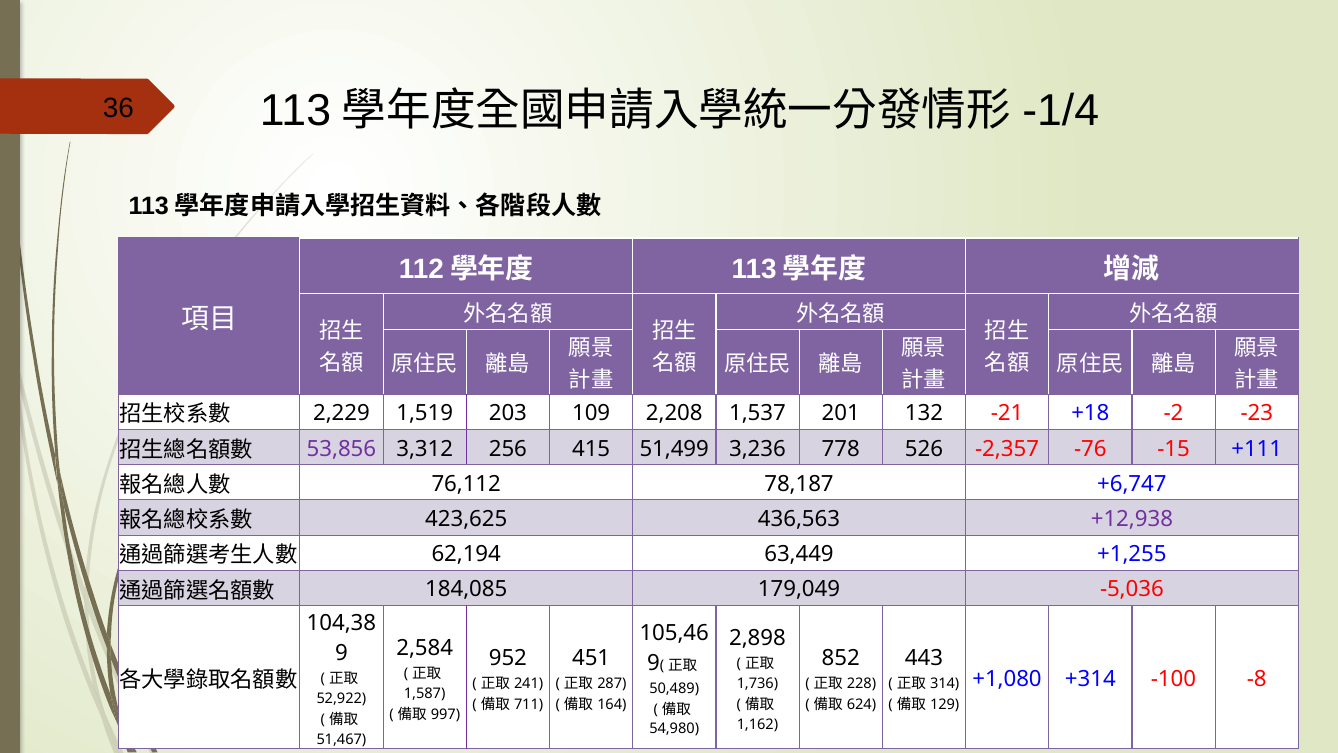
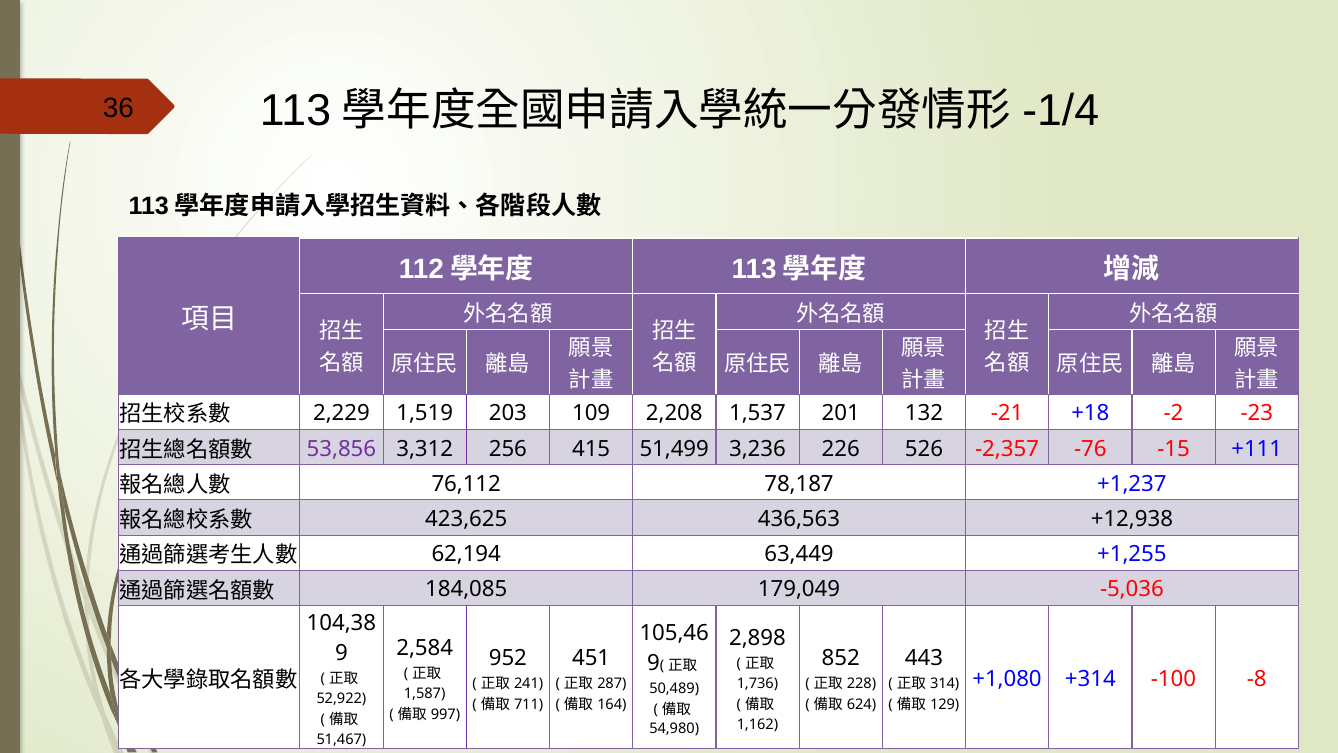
778: 778 -> 226 (841, 449)
+6,747: +6,747 -> +1,237 (1132, 484)
+12,938 colour: purple -> black (1132, 519)
